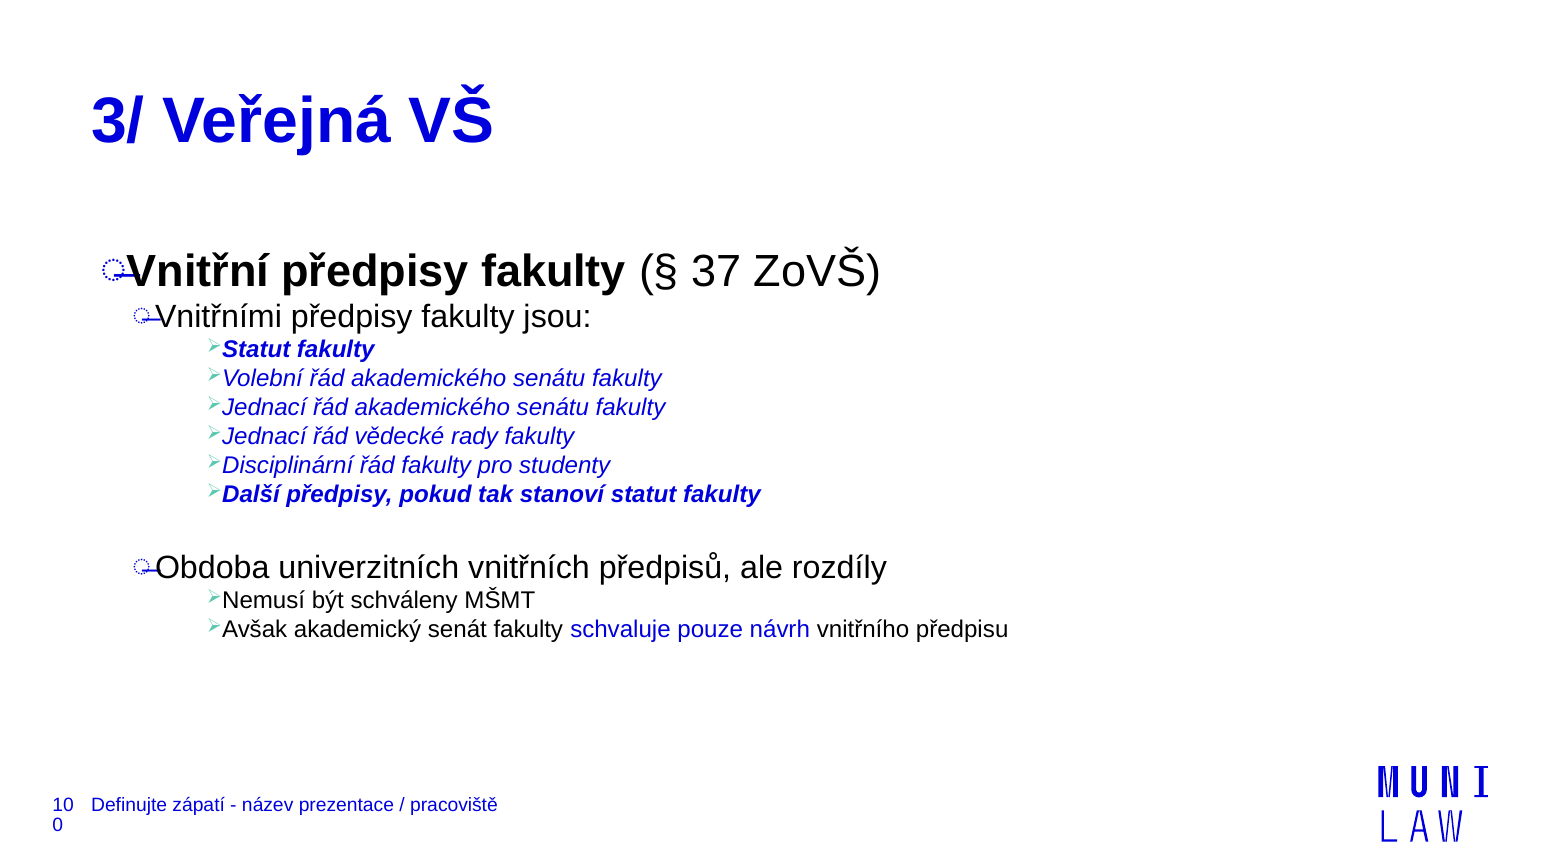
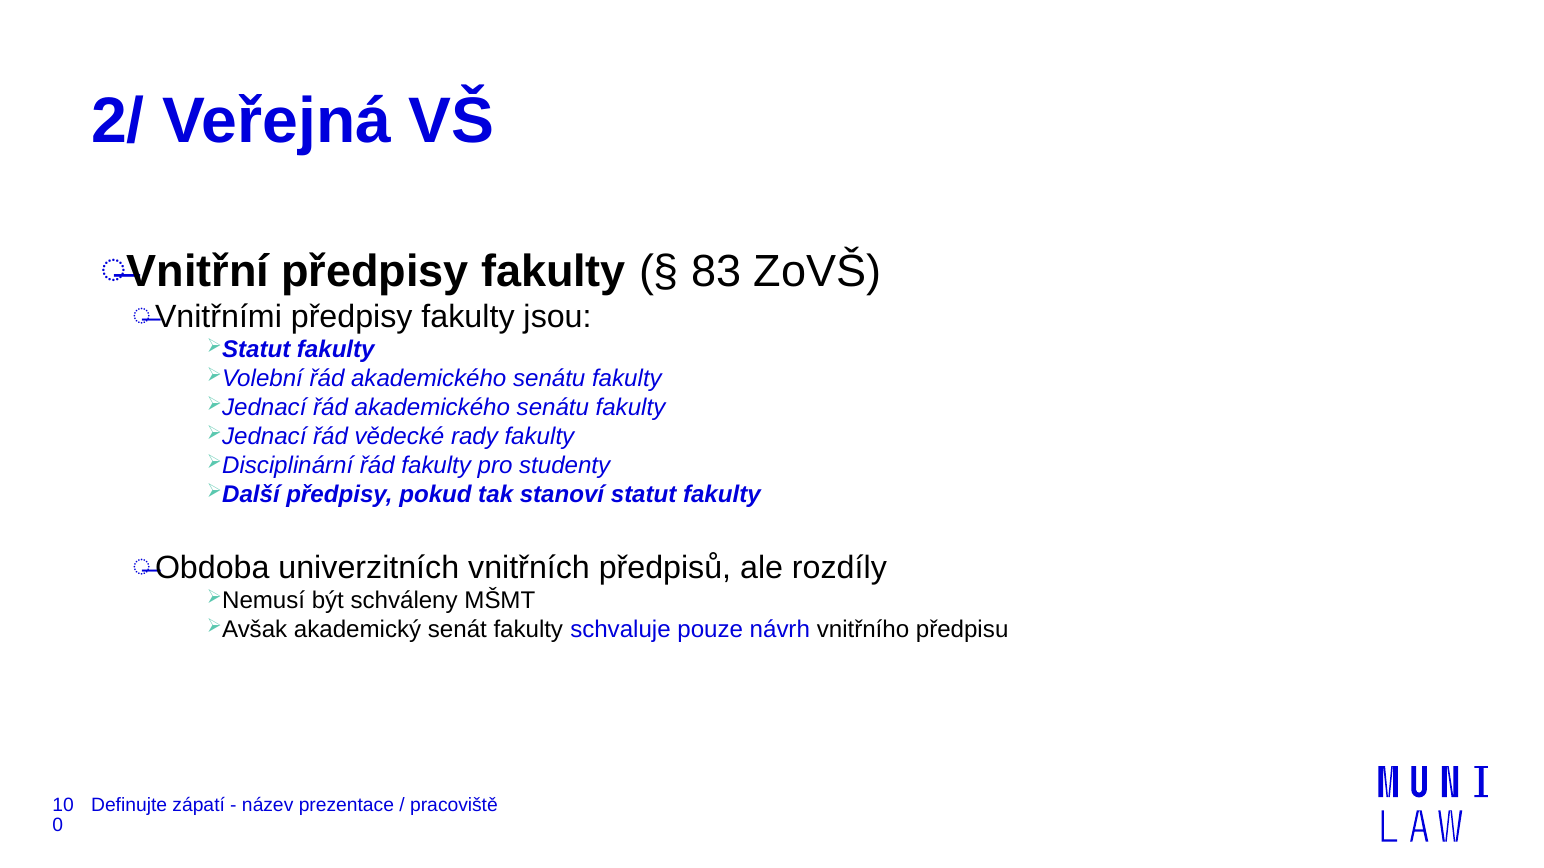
3/: 3/ -> 2/ (118, 121)
37: 37 -> 83 (716, 271)
